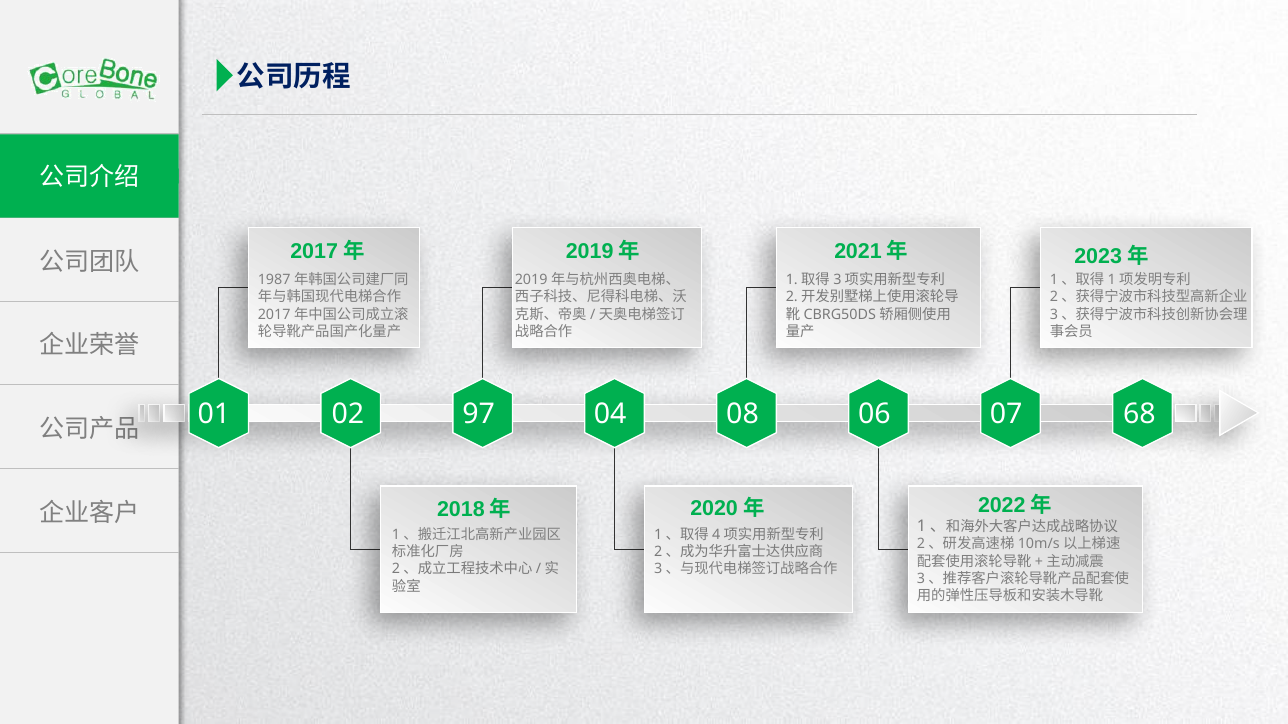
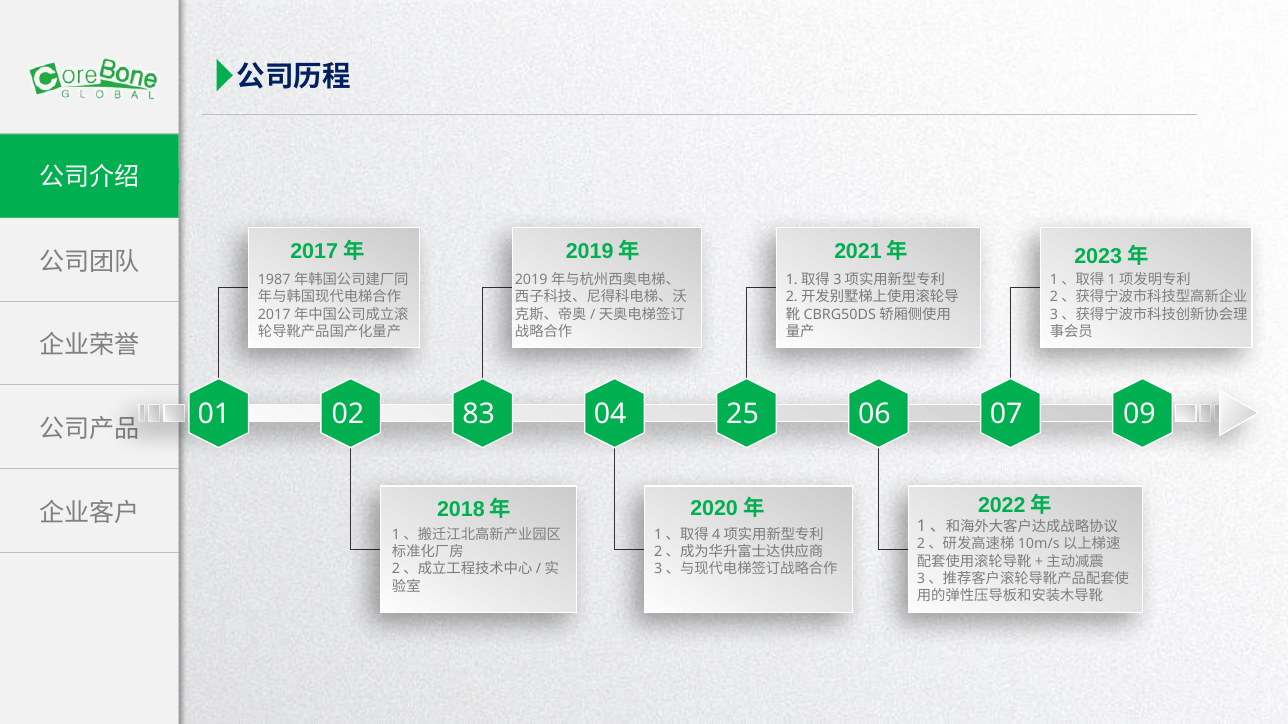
97: 97 -> 83 (479, 414)
08: 08 -> 25 (743, 414)
68: 68 -> 09 (1139, 414)
